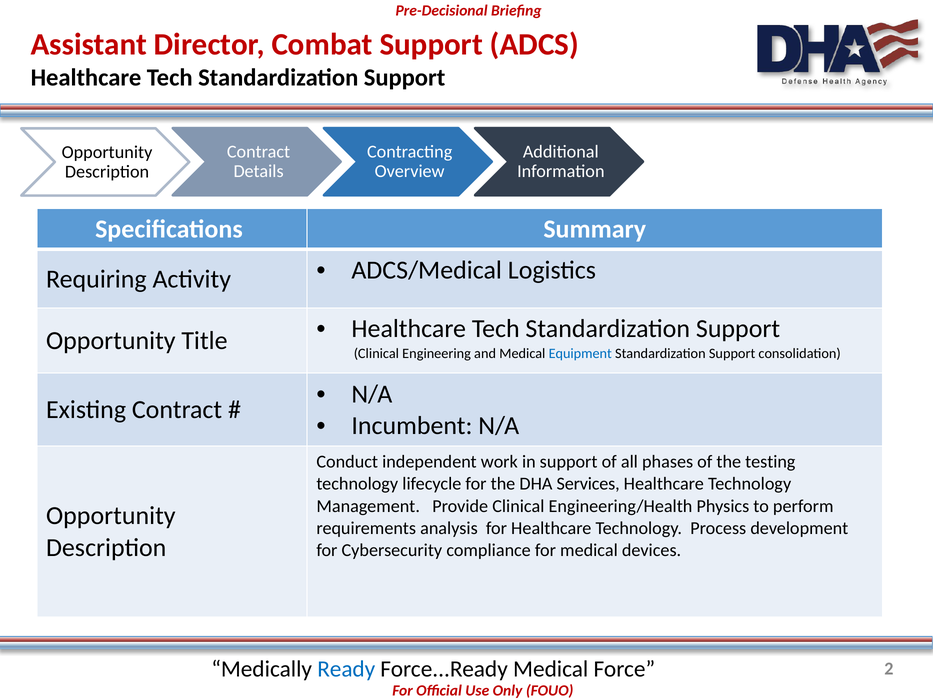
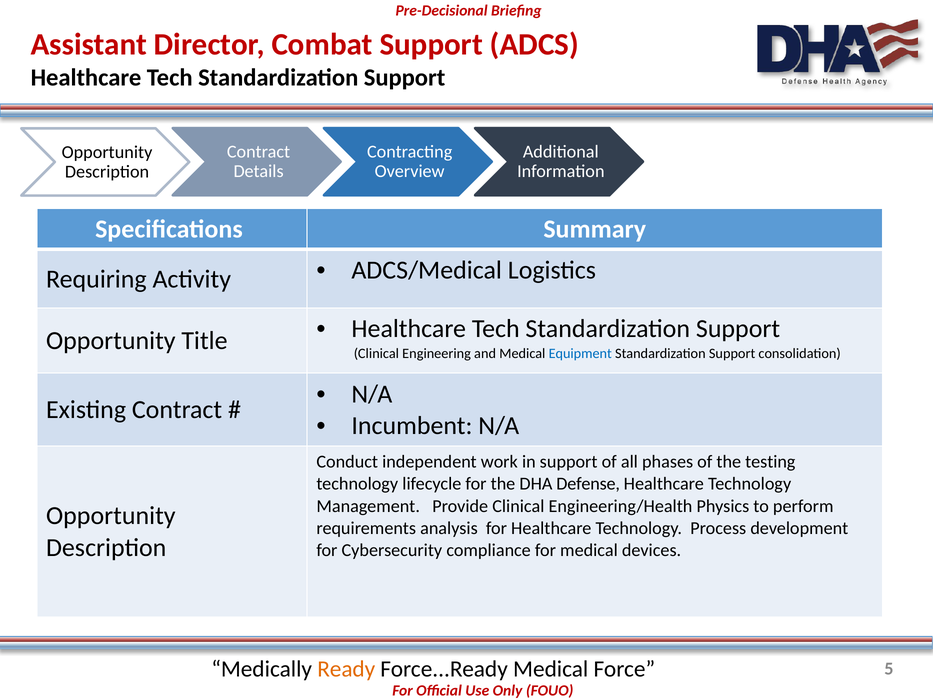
Services: Services -> Defense (588, 484)
Ready colour: blue -> orange (346, 669)
2: 2 -> 5 (889, 668)
